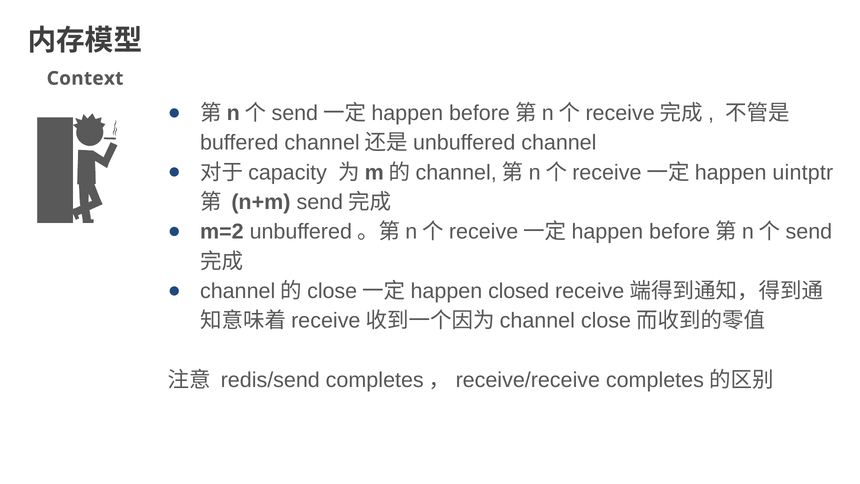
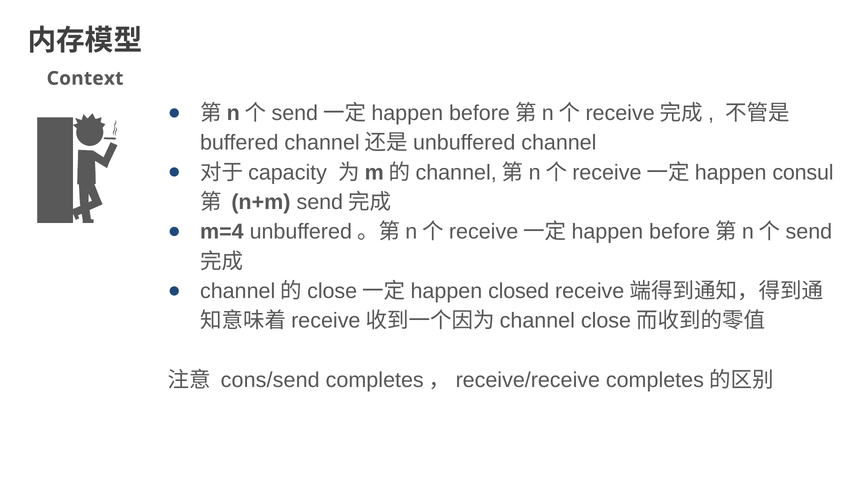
uintptr: uintptr -> consul (803, 172)
m=2: m=2 -> m=4 (222, 232)
redis/send: redis/send -> cons/send (270, 380)
